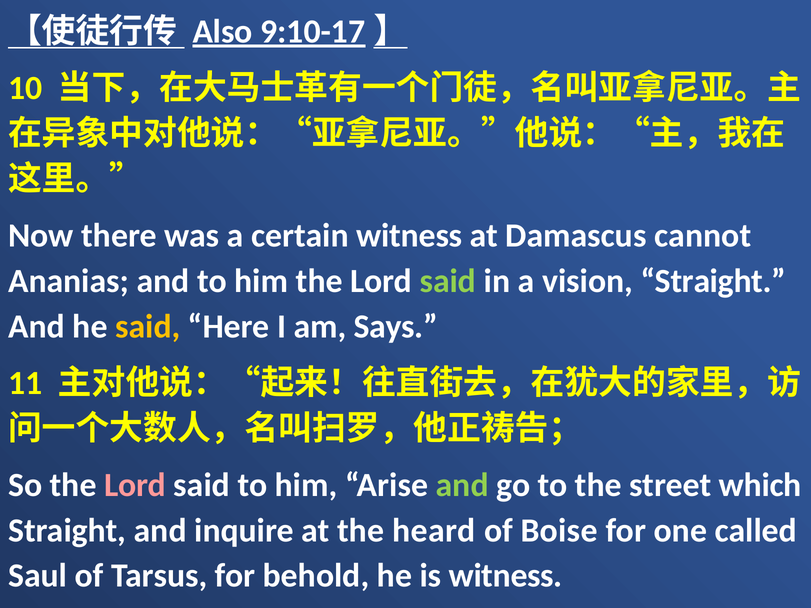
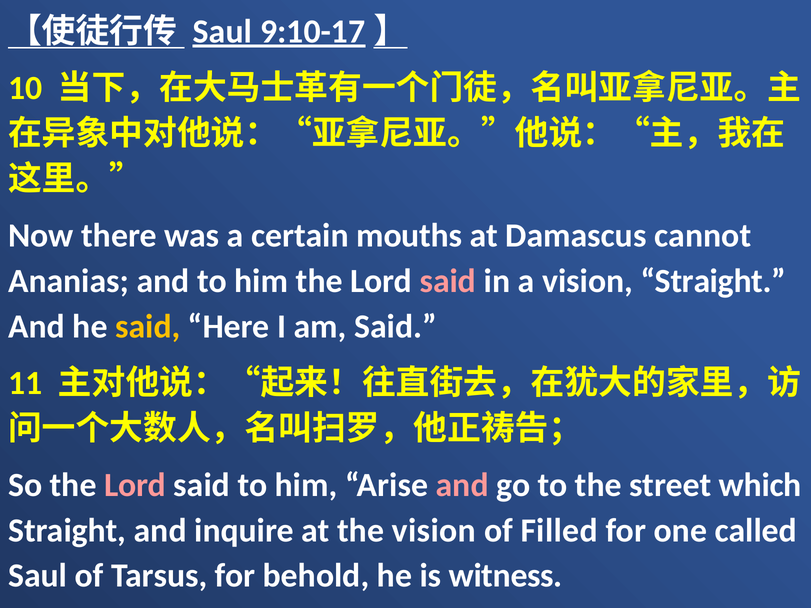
Also: Also -> Saul (222, 32)
certain witness: witness -> mouths (409, 236)
said colour: light green -> pink (448, 281)
am Says: Says -> Said (396, 327)
and colour: light green -> pink (462, 485)
the heard: heard -> vision (434, 531)
Boise: Boise -> Filled (559, 531)
